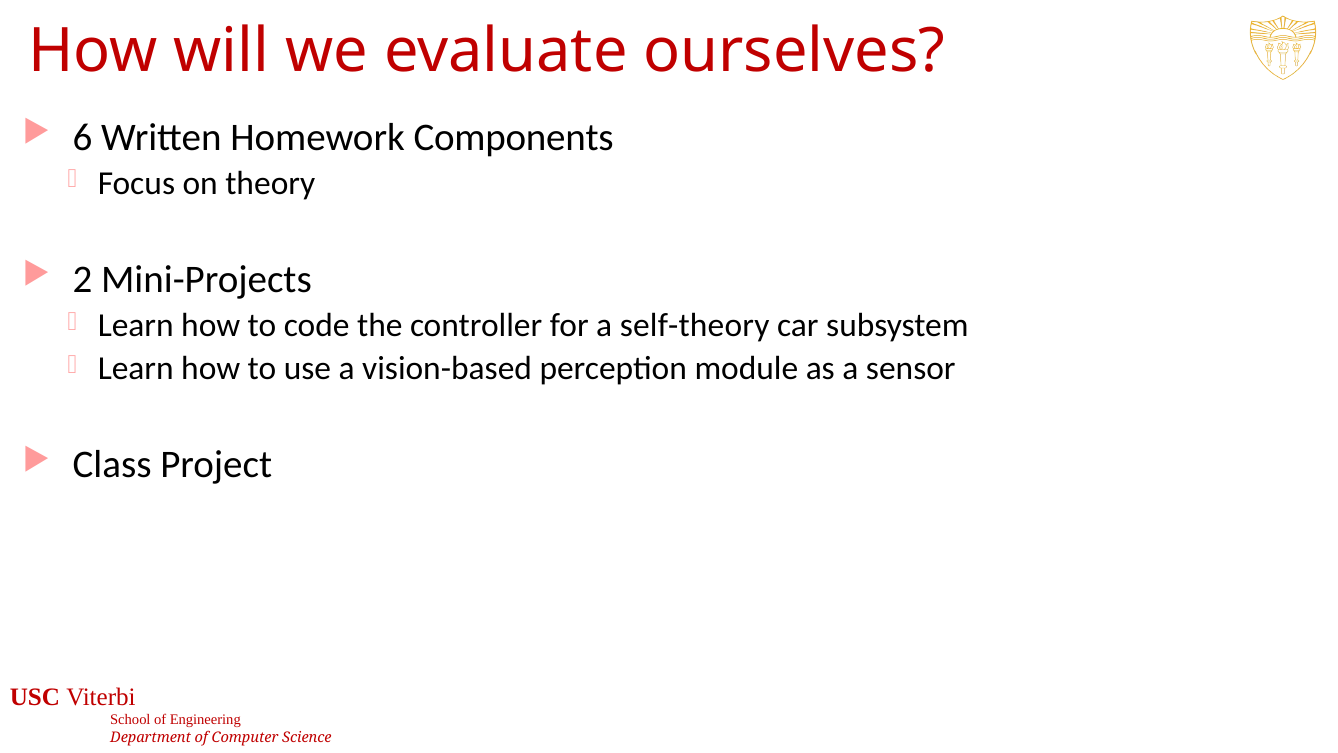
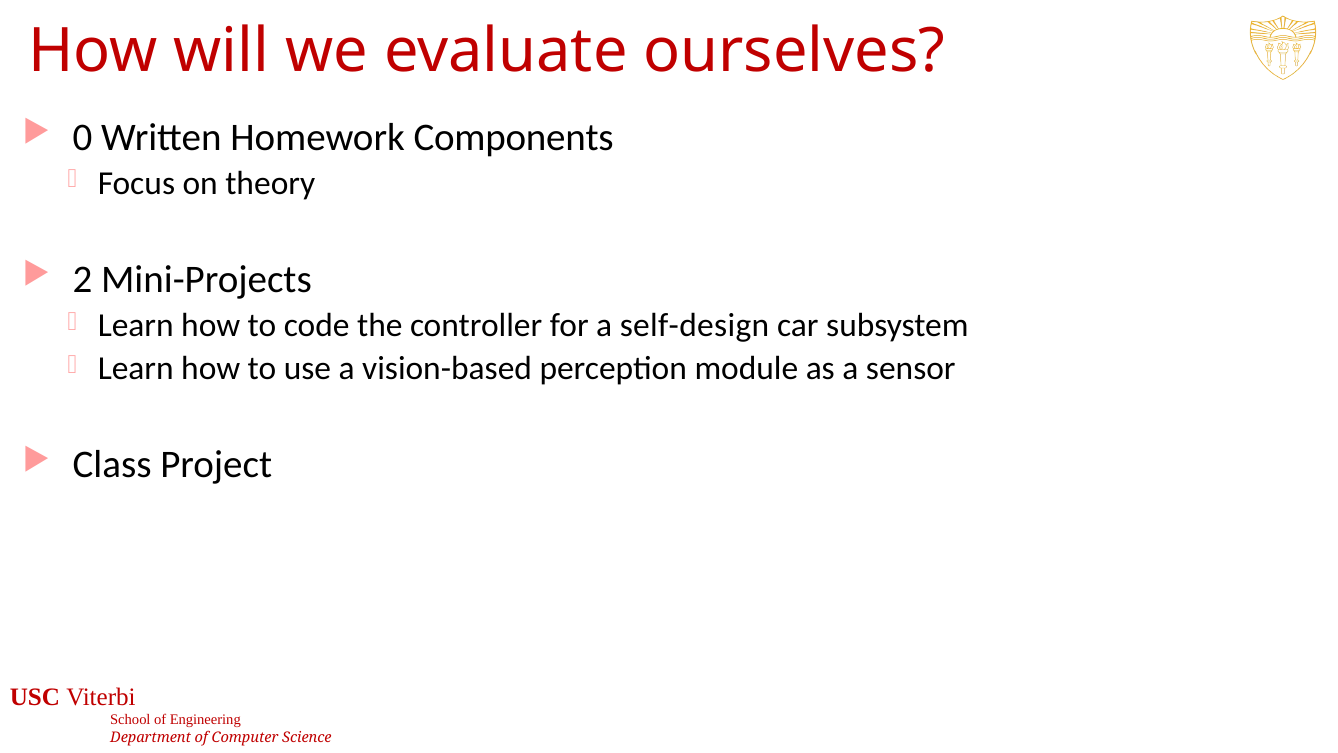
6: 6 -> 0 (83, 137)
self-theory: self-theory -> self-design (695, 325)
